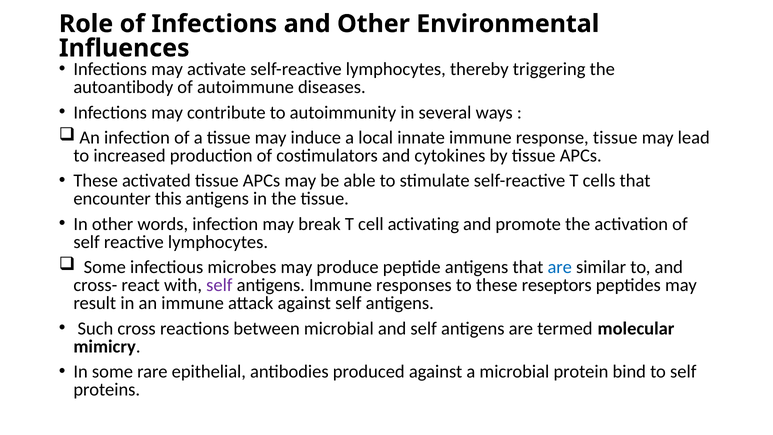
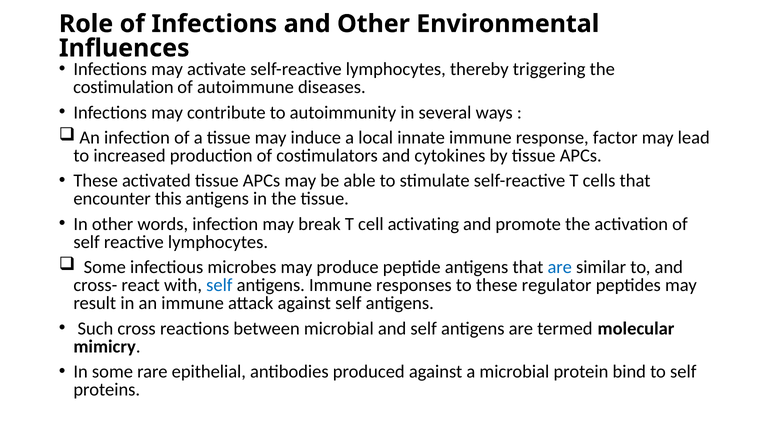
autoantibody: autoantibody -> costimulation (123, 87)
response tissue: tissue -> factor (615, 138)
self colour: purple -> blue (219, 285)
reseptors: reseptors -> regulator (557, 285)
